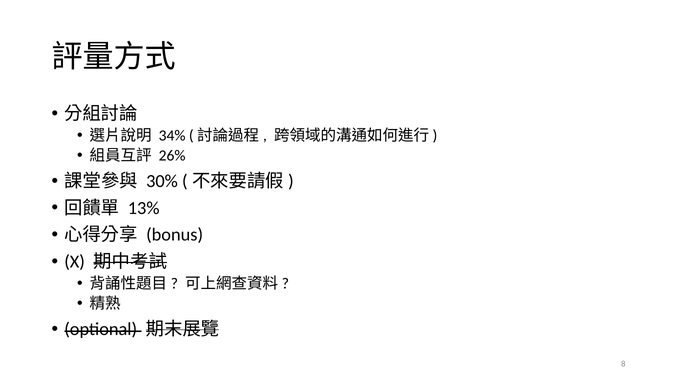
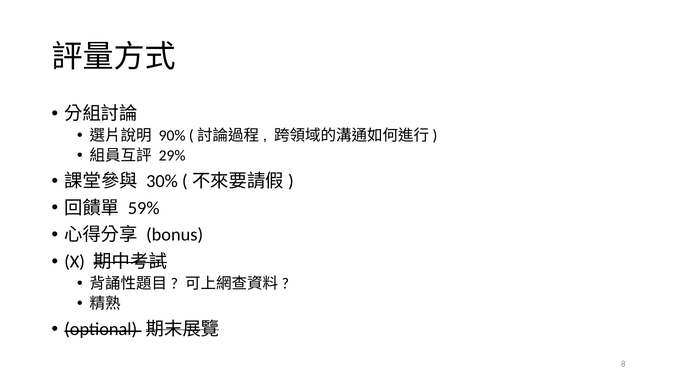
34%: 34% -> 90% (172, 135)
26%: 26% -> 29% (172, 156)
13%: 13% -> 59% (144, 208)
